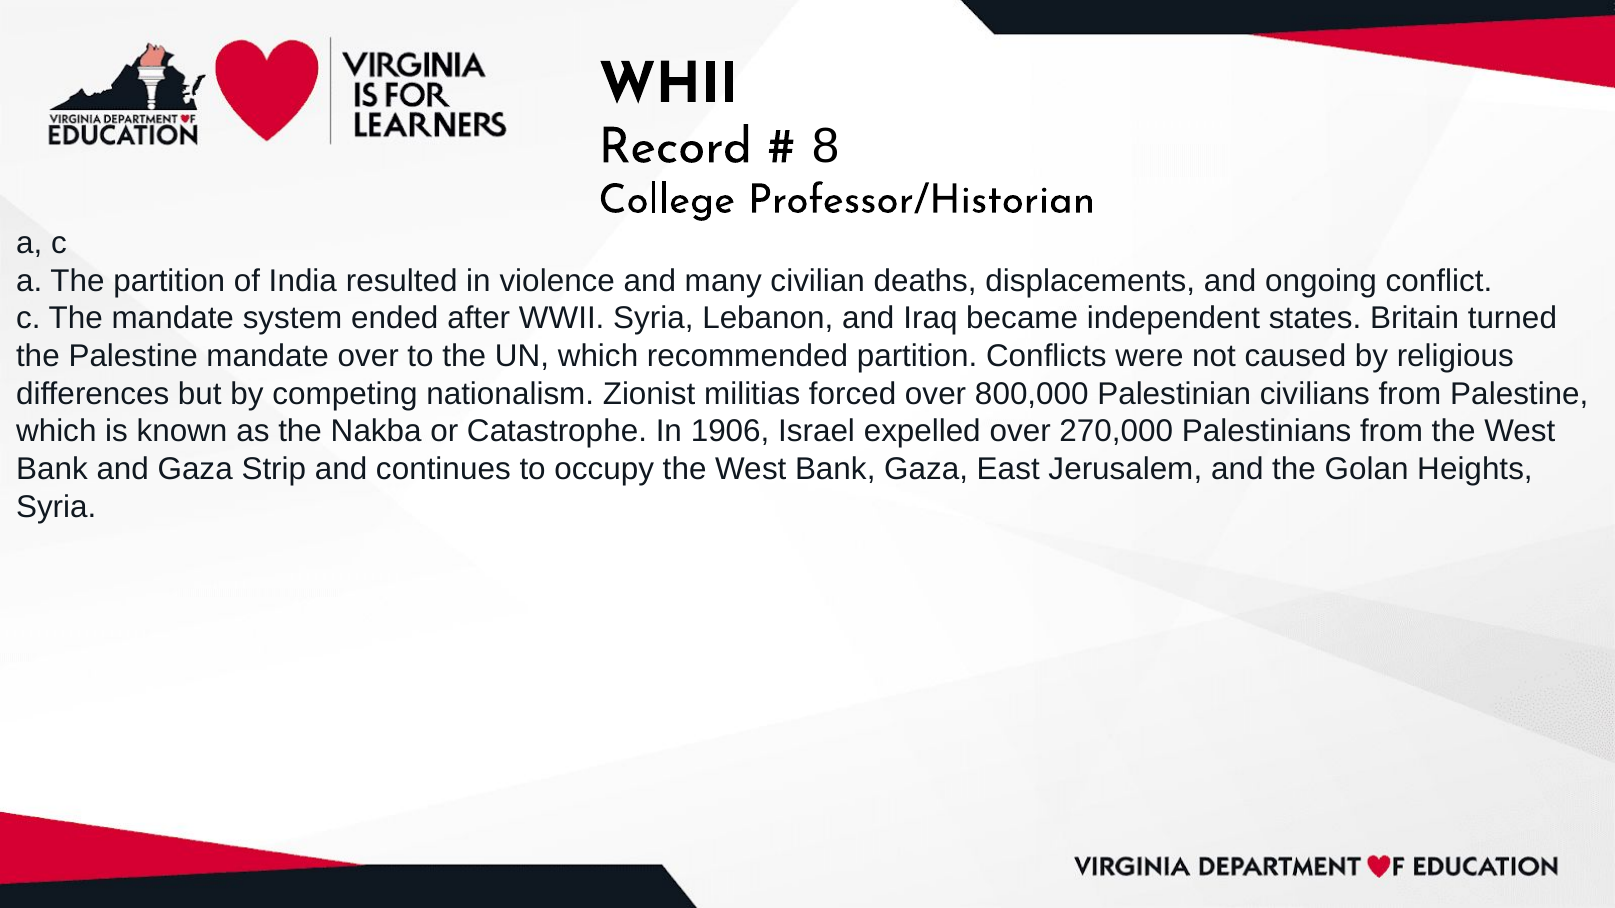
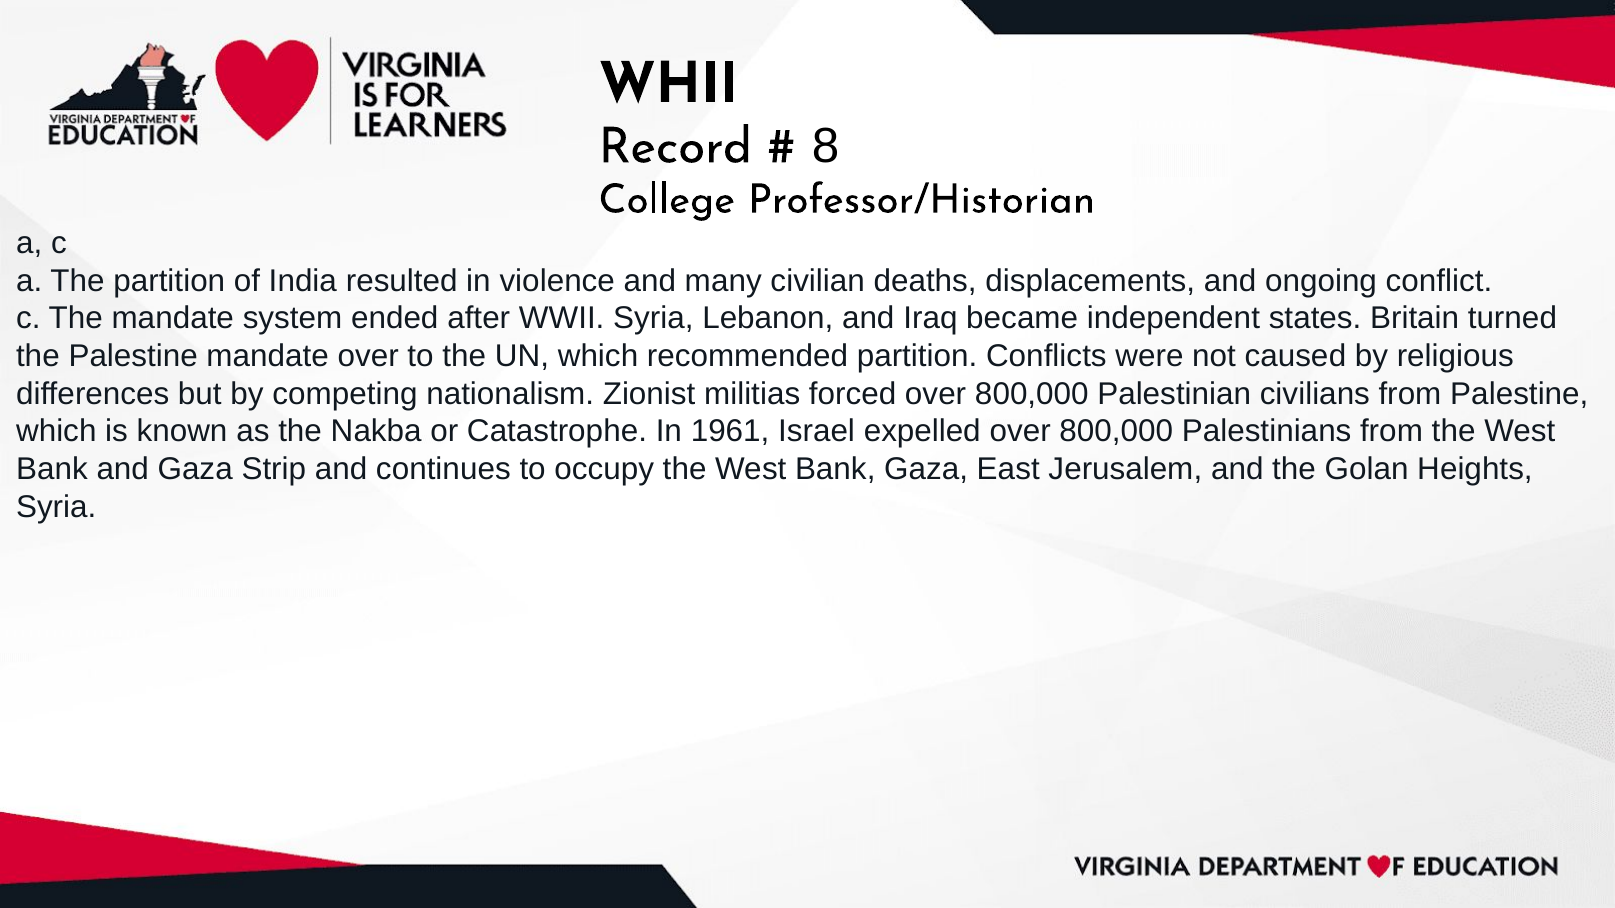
1906: 1906 -> 1961 (730, 432)
expelled over 270,000: 270,000 -> 800,000 (1116, 432)
